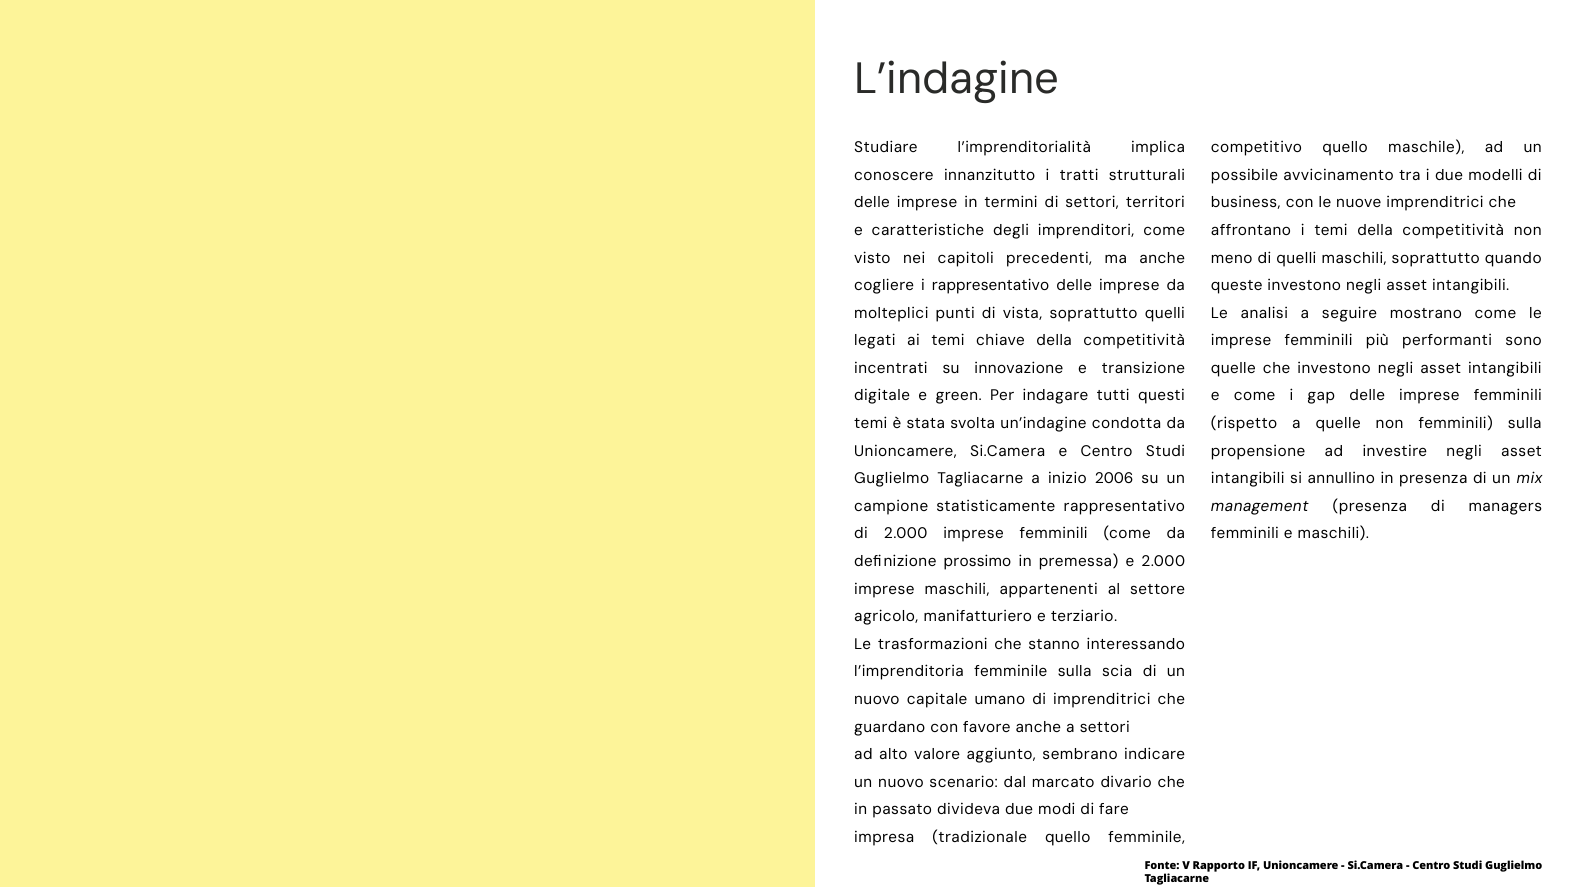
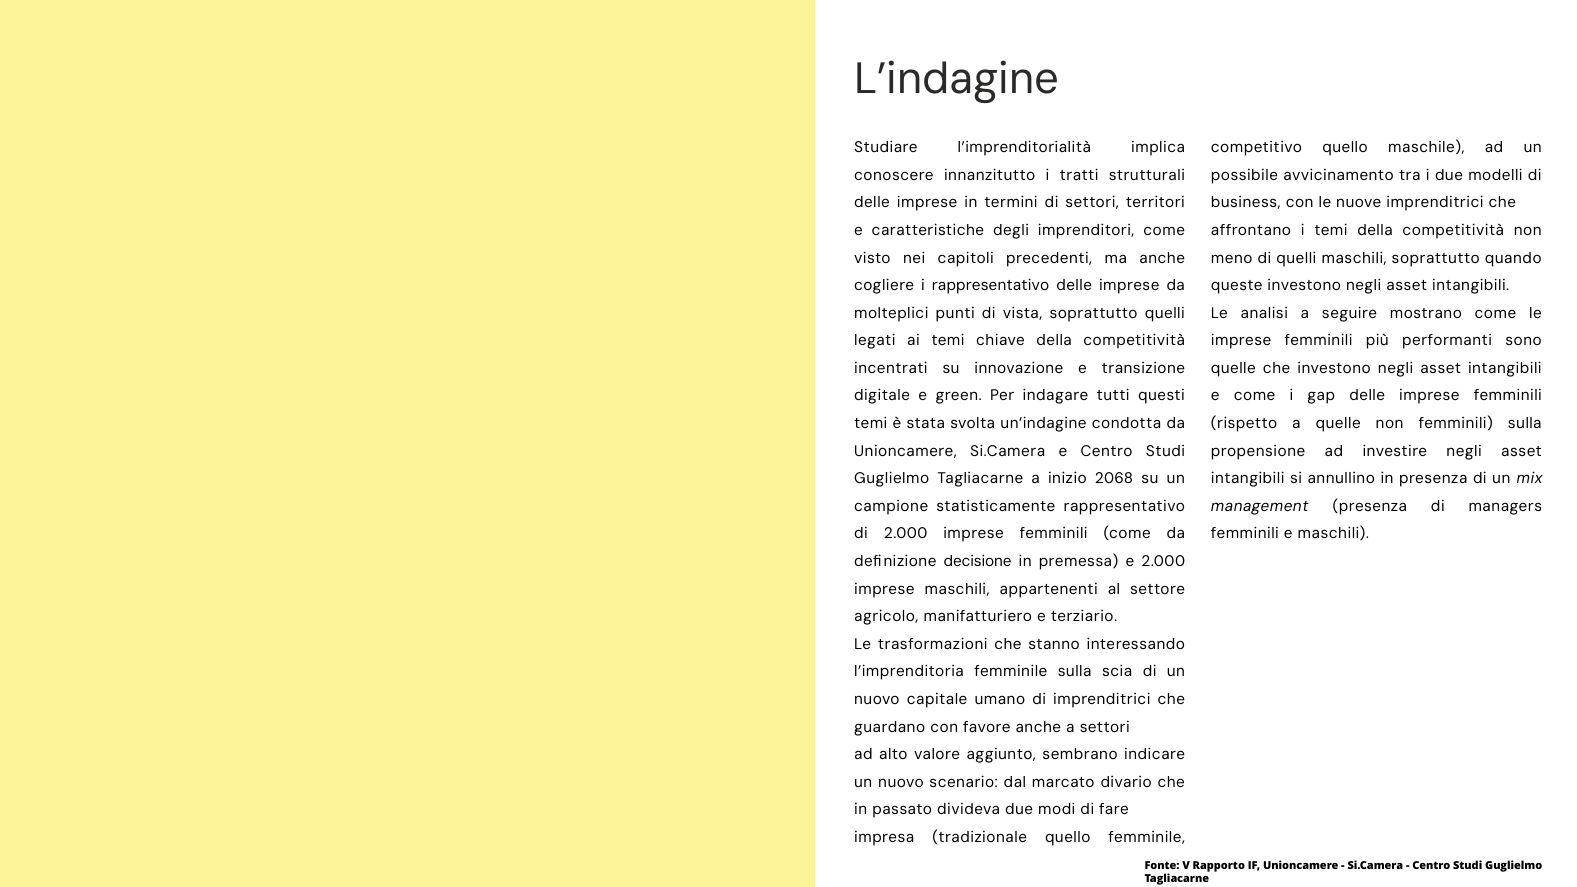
2006: 2006 -> 2068 (1114, 479)
prossimo: prossimo -> decisione (978, 562)
